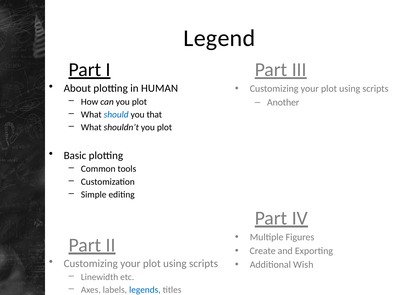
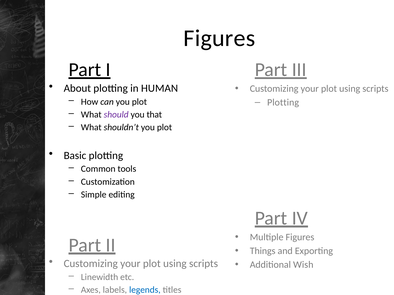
Legend: Legend -> Figures (219, 38)
Another: Another -> Plotting (283, 103)
should colour: blue -> purple (116, 115)
Create: Create -> Things (263, 251)
